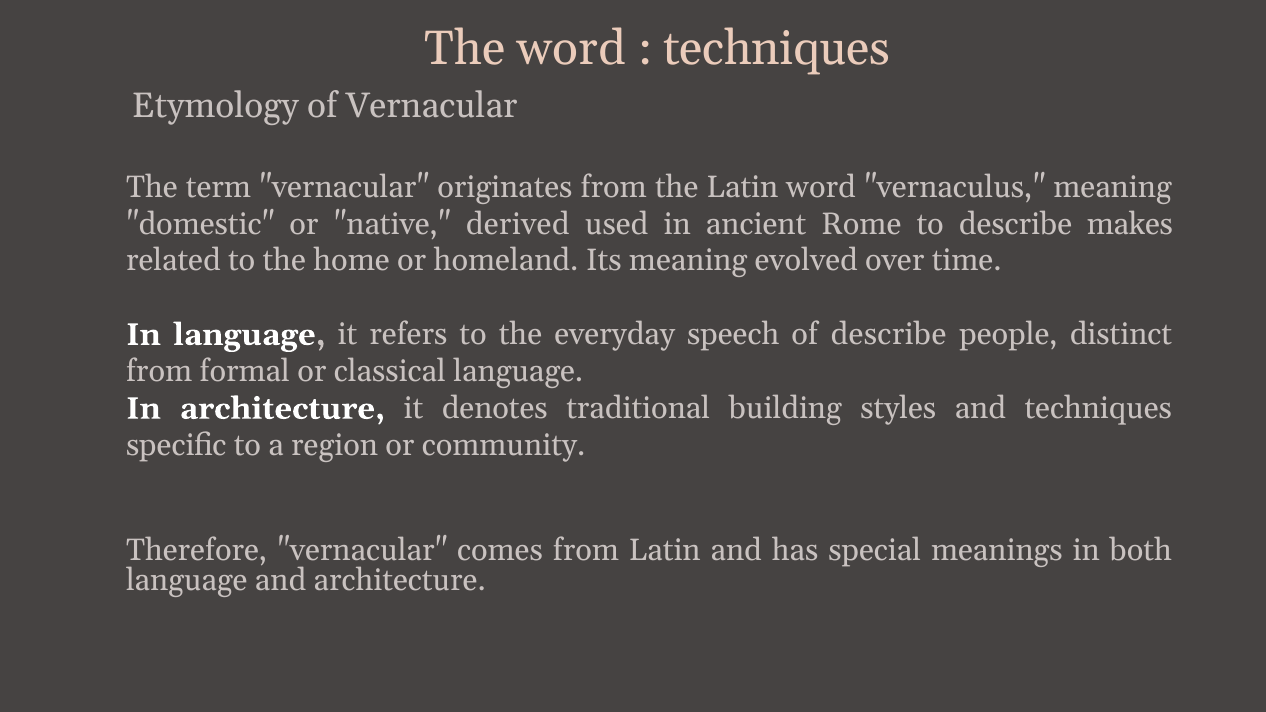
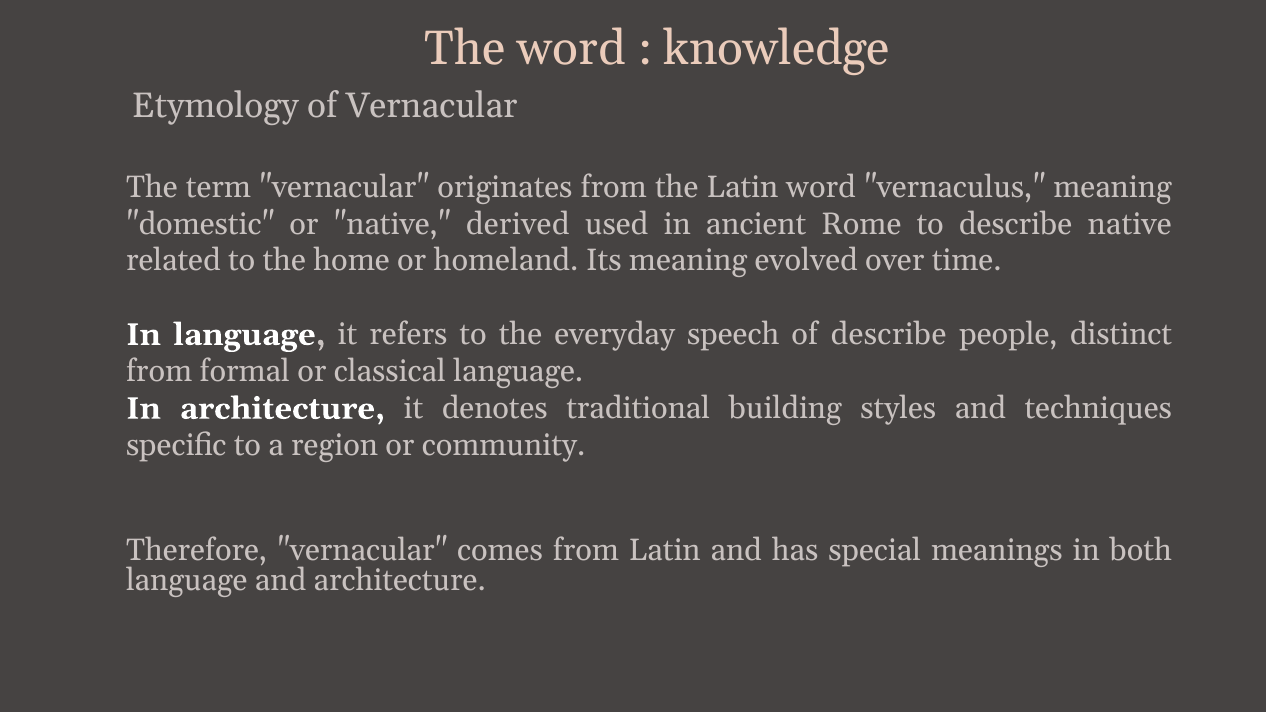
techniques: techniques -> knowledge (777, 48)
describe makes: makes -> native (1130, 224)
